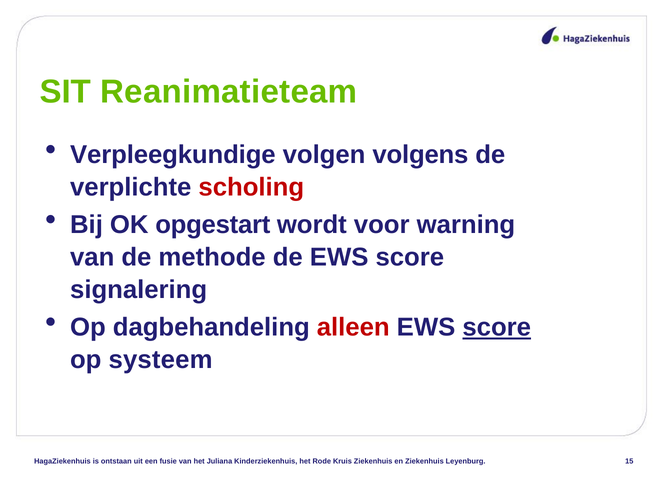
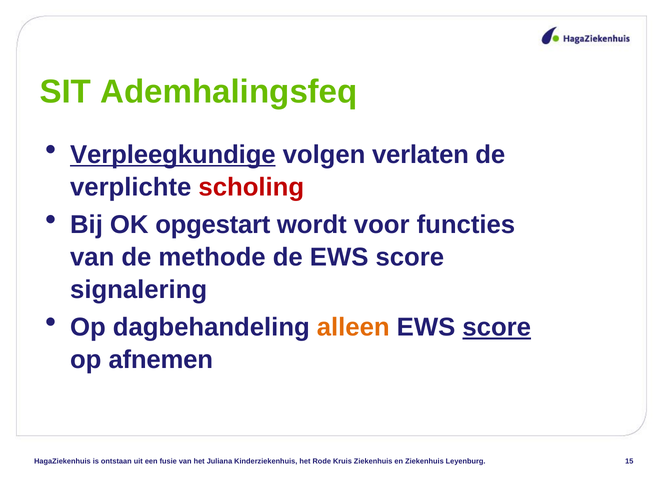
Reanimatieteam: Reanimatieteam -> Ademhalingsfeq (229, 92)
Verpleegkundige underline: none -> present (173, 155)
volgens: volgens -> verlaten (420, 155)
warning: warning -> functies (466, 225)
alleen colour: red -> orange (353, 327)
systeem: systeem -> afnemen (161, 360)
